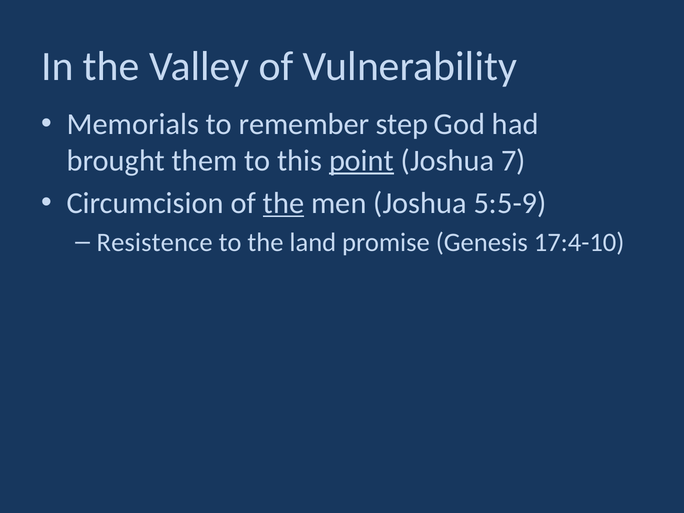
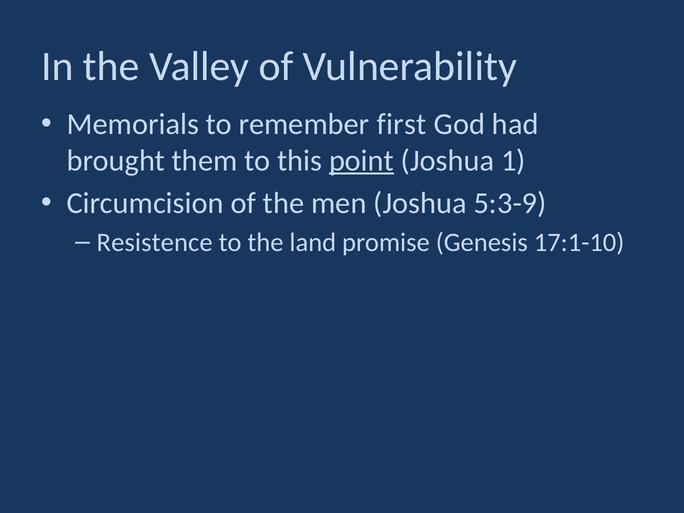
step: step -> first (402, 124)
7: 7 -> 1 (513, 161)
the underline: present -> none (284, 203)
5:5-9: 5:5-9 -> 5:3-9 (510, 203)
17:4-10: 17:4-10 -> 17:1-10 (579, 242)
